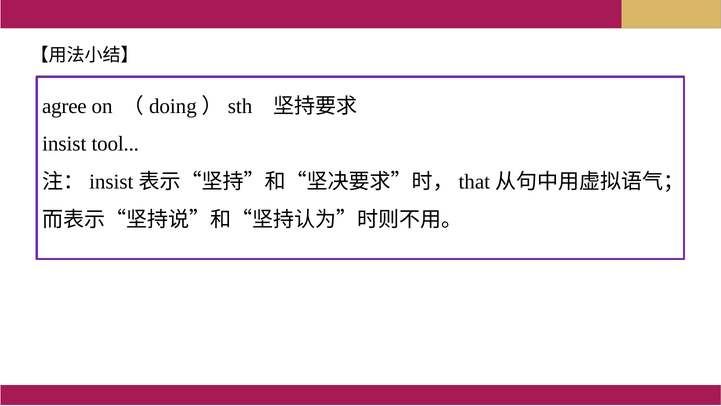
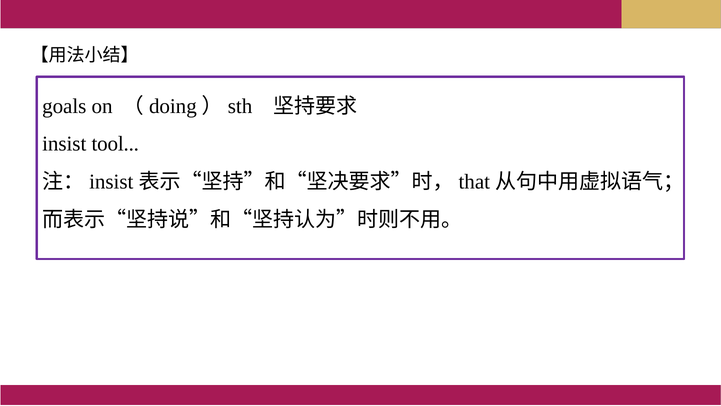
agree: agree -> goals (64, 106)
